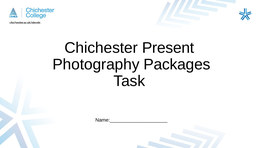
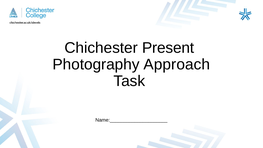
Packages: Packages -> Approach (177, 64)
